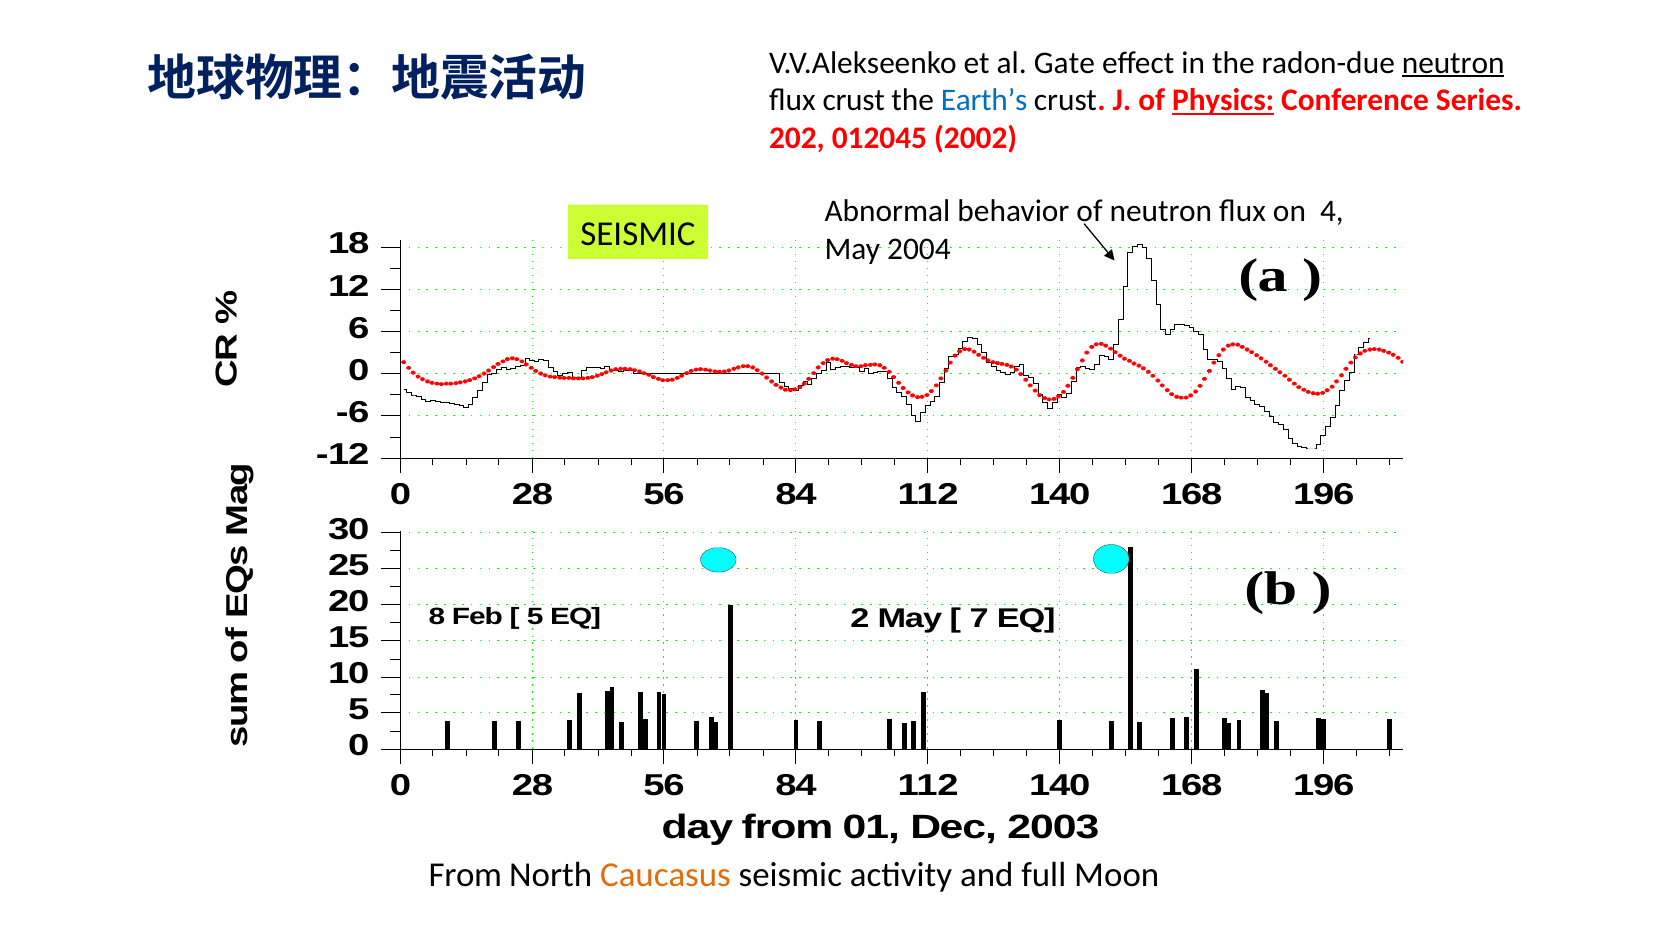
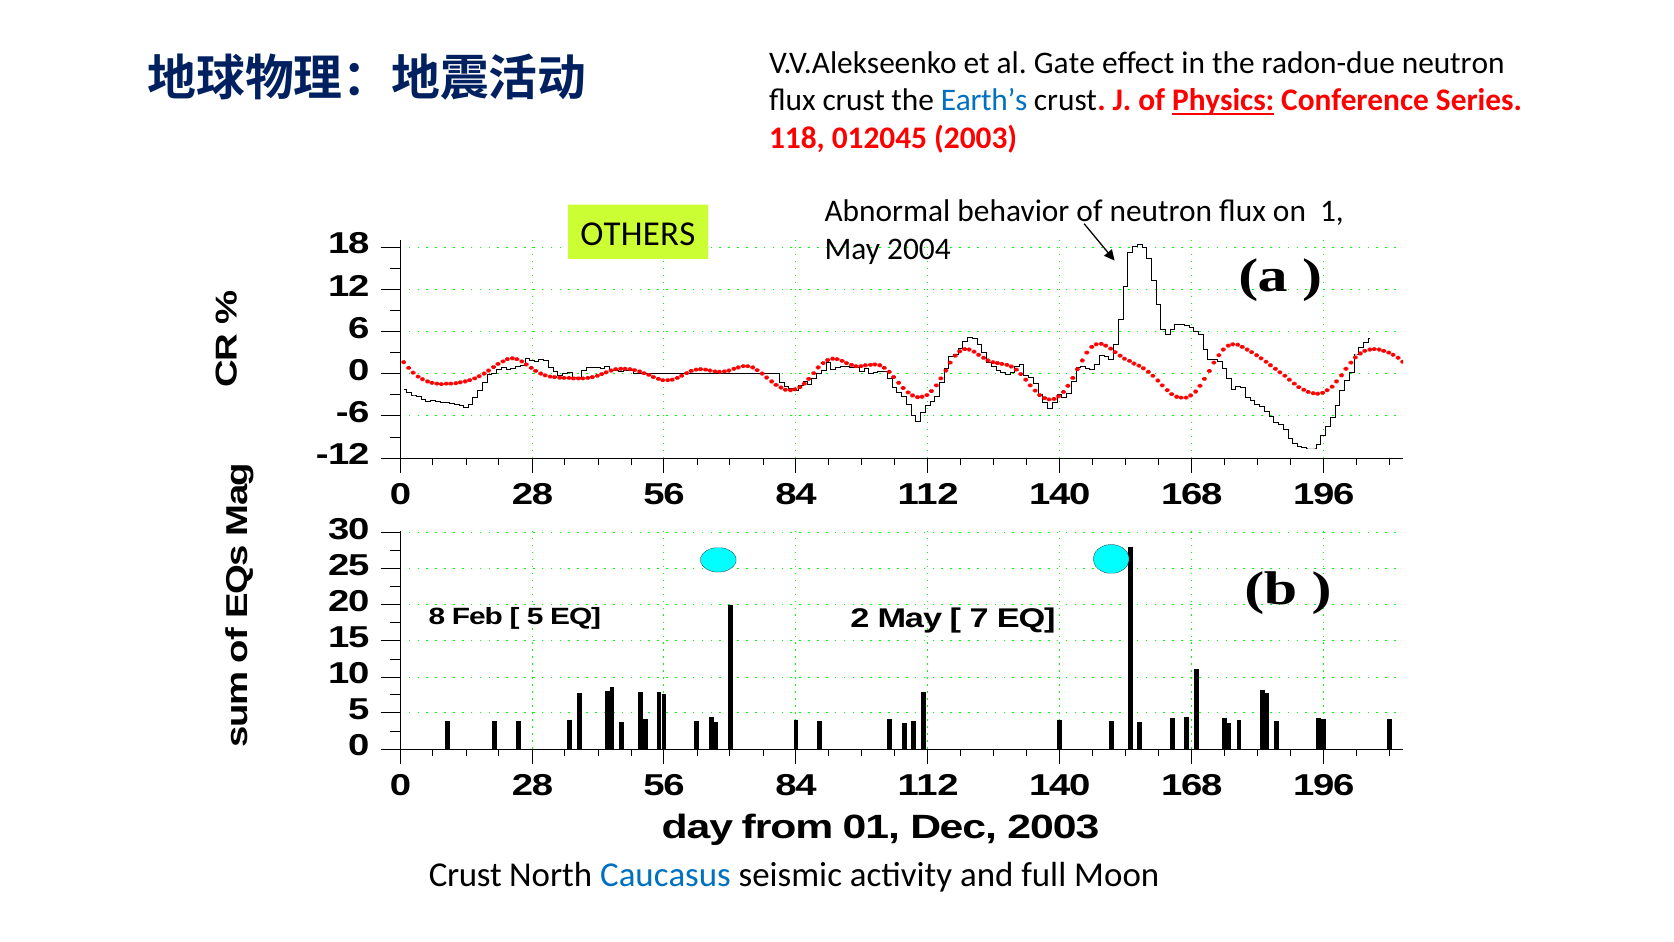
neutron underline: present -> none (1453, 63)
202: 202 -> 118 (797, 138)
012045 2002: 2002 -> 2003 (976, 138)
4: 4 -> 1 (1332, 211)
SEISMIC: SEISMIC -> OTHERS (638, 234)
From: From -> Crust (465, 875)
Caucasus colour: orange -> blue (665, 875)
